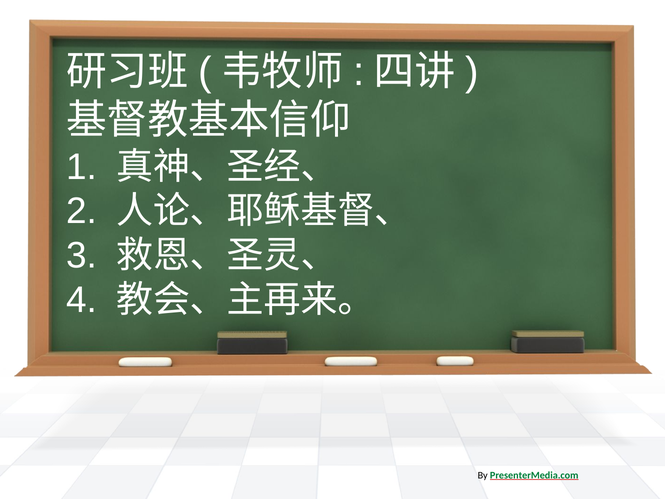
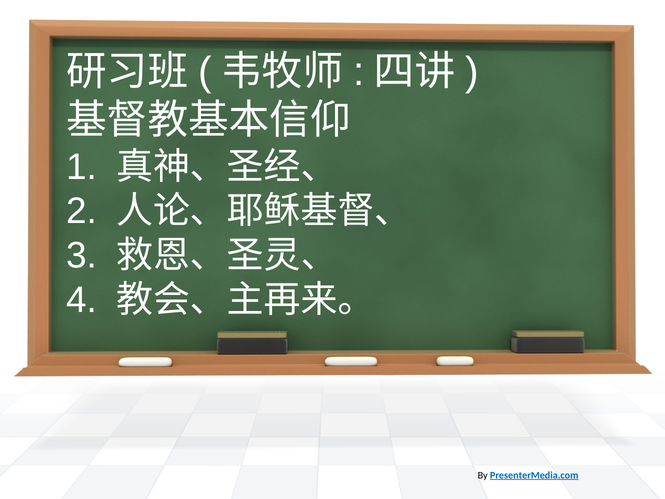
PresenterMedia.com colour: green -> blue (534, 475)
